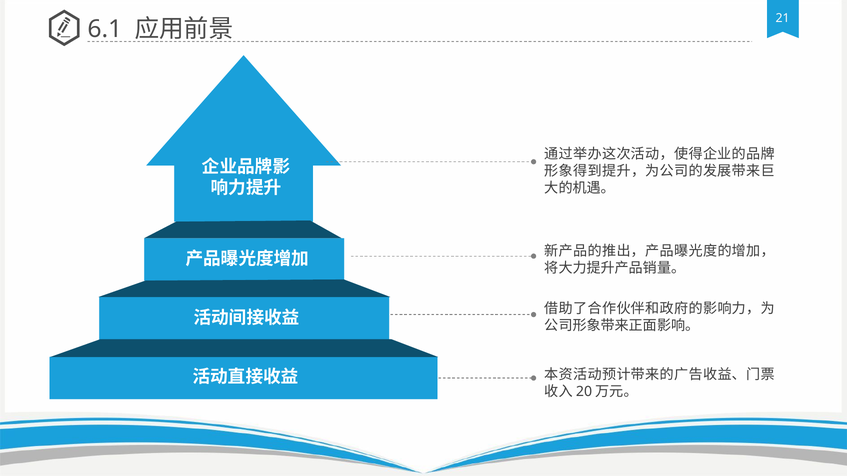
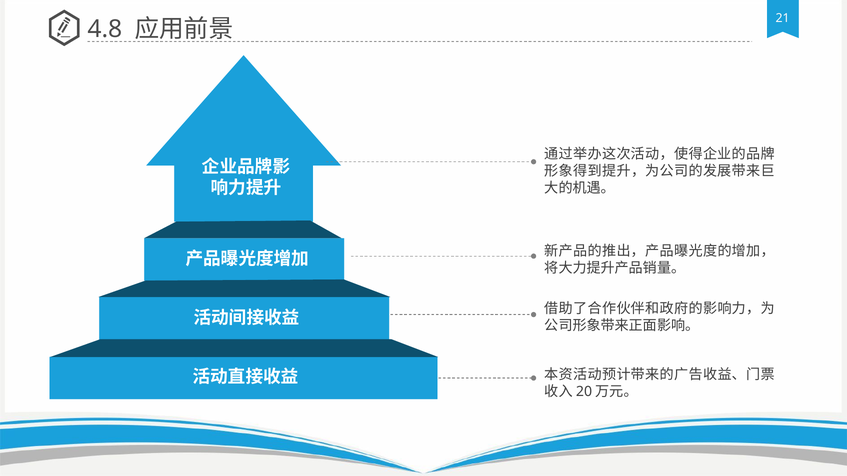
6.1: 6.1 -> 4.8 (105, 29)
